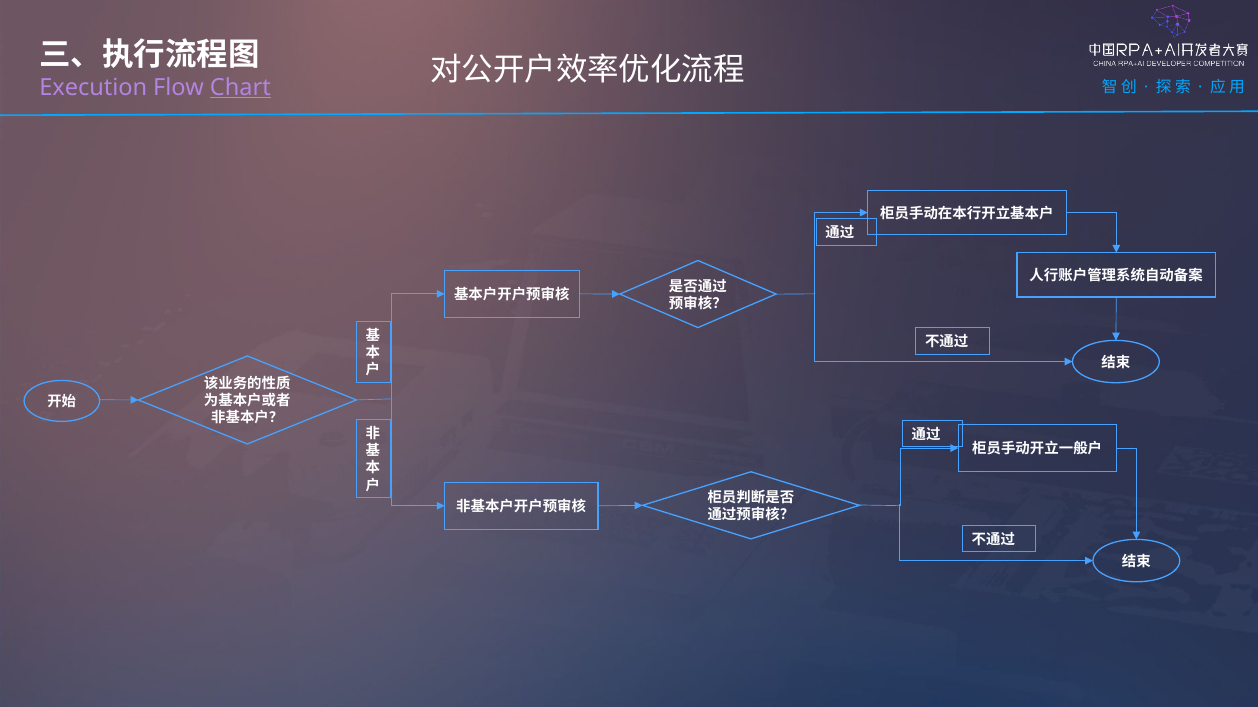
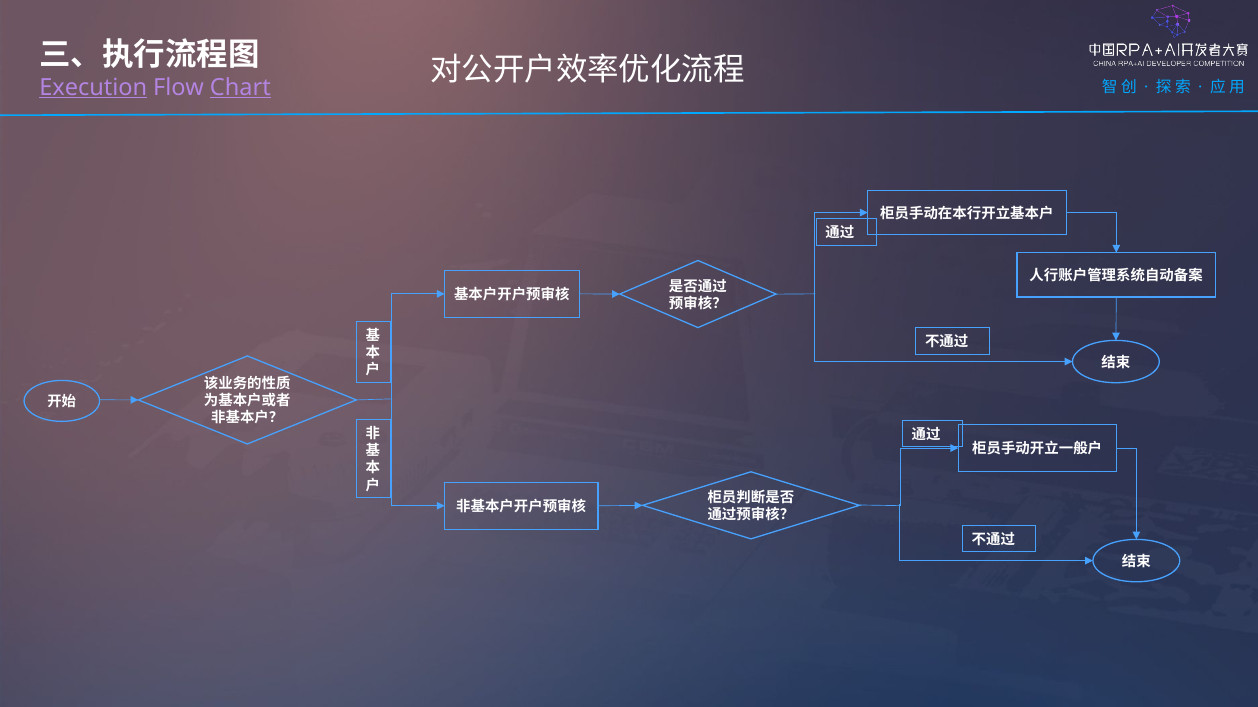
Execution underline: none -> present (93, 88)
